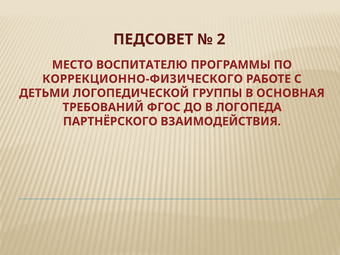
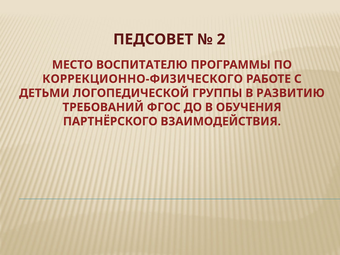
ОСНОВНАЯ: ОСНОВНАЯ -> РАЗВИТИЮ (290, 93)
ЛОГОПЕДА: ЛОГОПЕДА -> ОБУЧЕНИЯ (249, 107)
